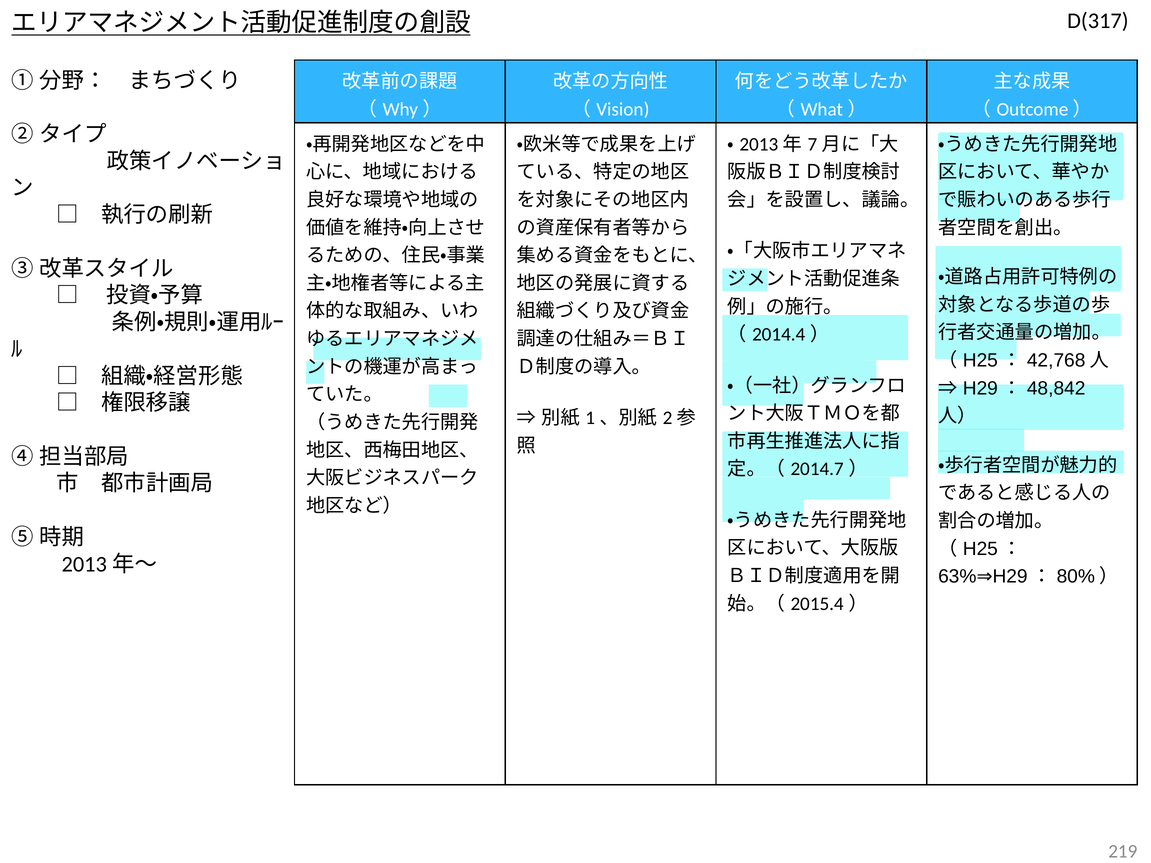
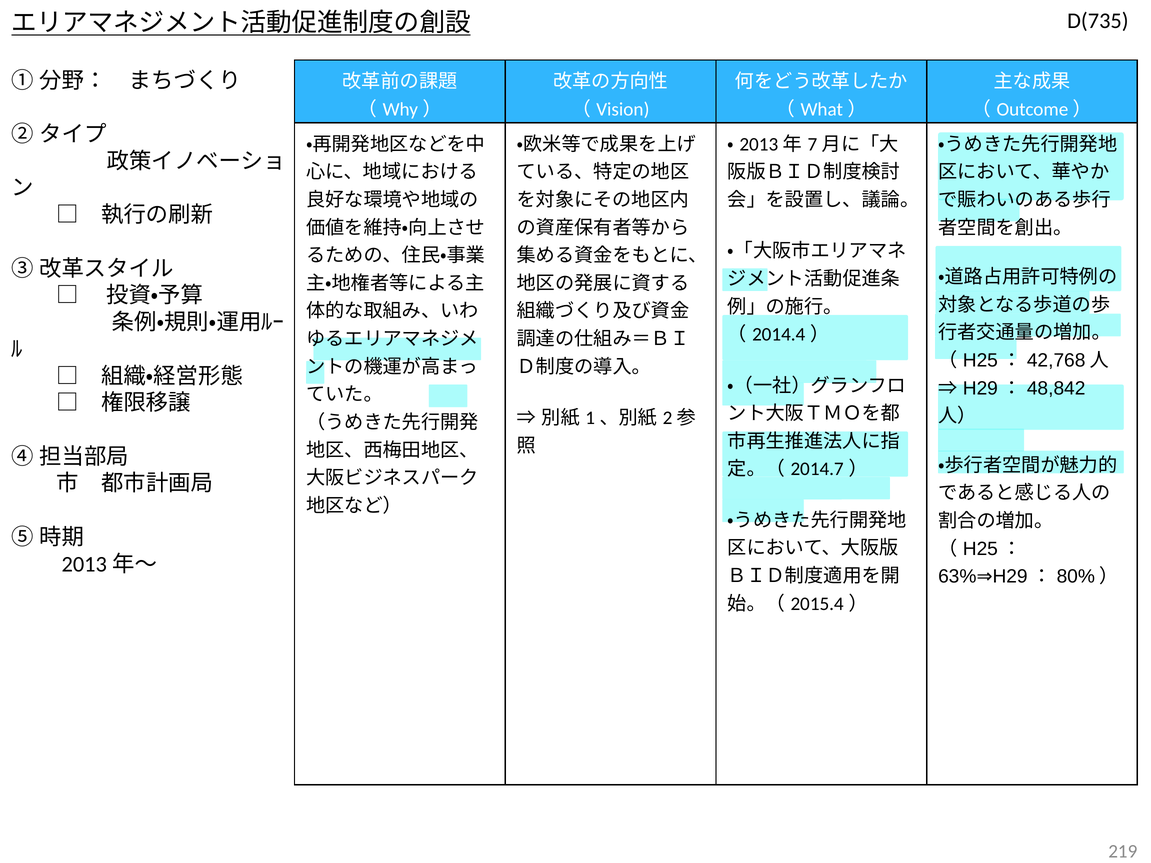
D(317: D(317 -> D(735 (1098, 21)
